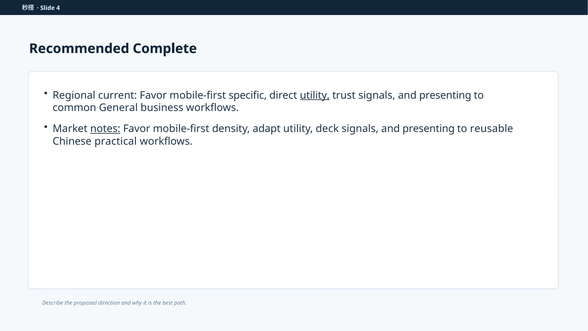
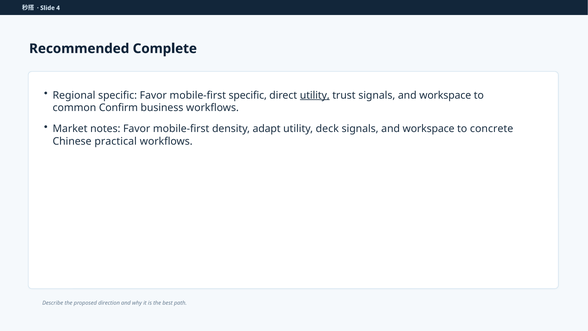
Regional current: current -> specific (118, 95)
trust signals and presenting: presenting -> workspace (445, 95)
General: General -> Confirm (118, 108)
notes underline: present -> none (105, 129)
presenting: presenting -> workspace (429, 129)
reusable: reusable -> concrete (492, 129)
